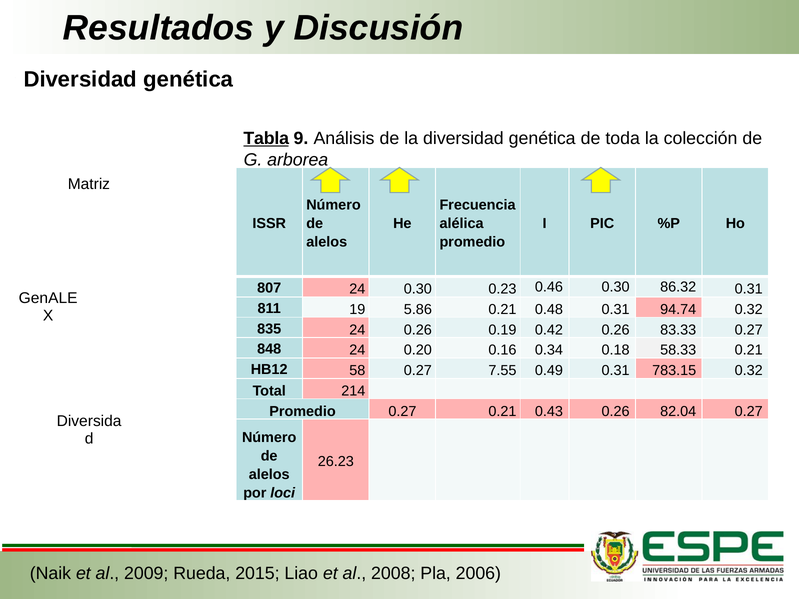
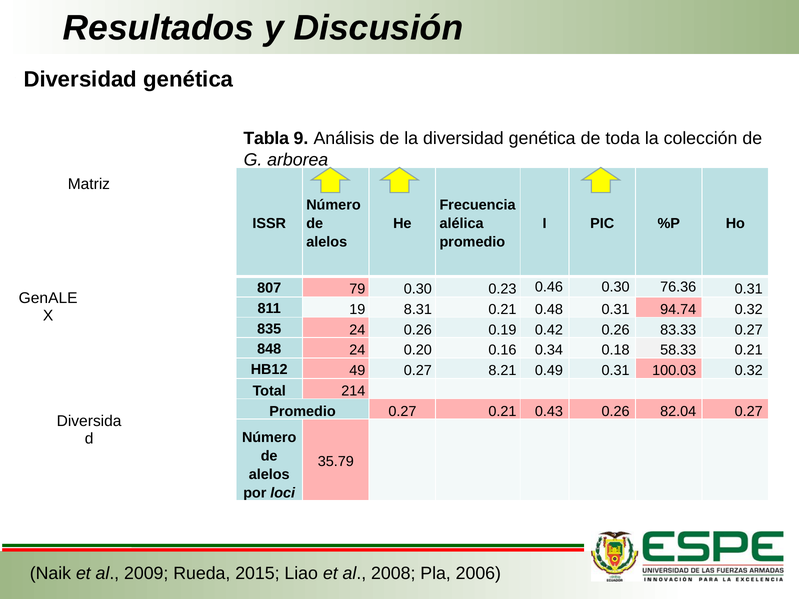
Tabla underline: present -> none (266, 138)
807 24: 24 -> 79 (357, 289)
86.32: 86.32 -> 76.36 (678, 287)
5.86: 5.86 -> 8.31 (418, 310)
58: 58 -> 49 (357, 371)
7.55: 7.55 -> 8.21 (502, 371)
783.15: 783.15 -> 100.03 (674, 371)
26.23: 26.23 -> 35.79 (336, 461)
